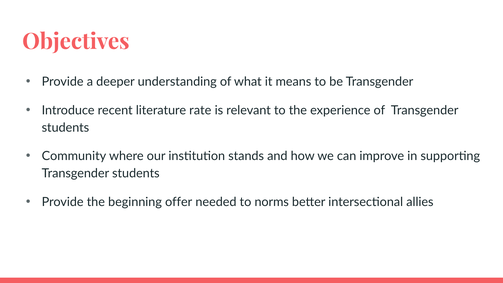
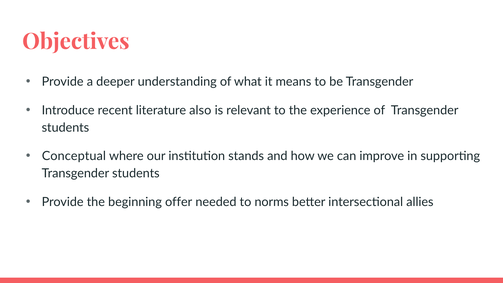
rate: rate -> also (200, 110)
Community: Community -> Conceptual (74, 156)
